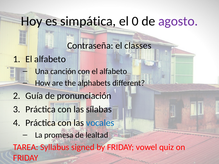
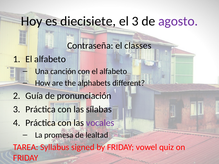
simpática: simpática -> diecisiete (88, 21)
el 0: 0 -> 3 (135, 21)
vocales colour: blue -> purple (100, 123)
